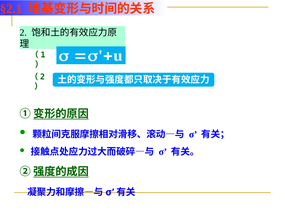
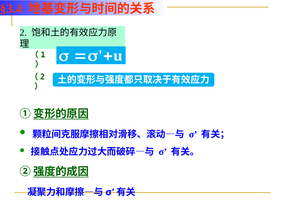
§2.1: §2.1 -> §3.4 (11, 9)
